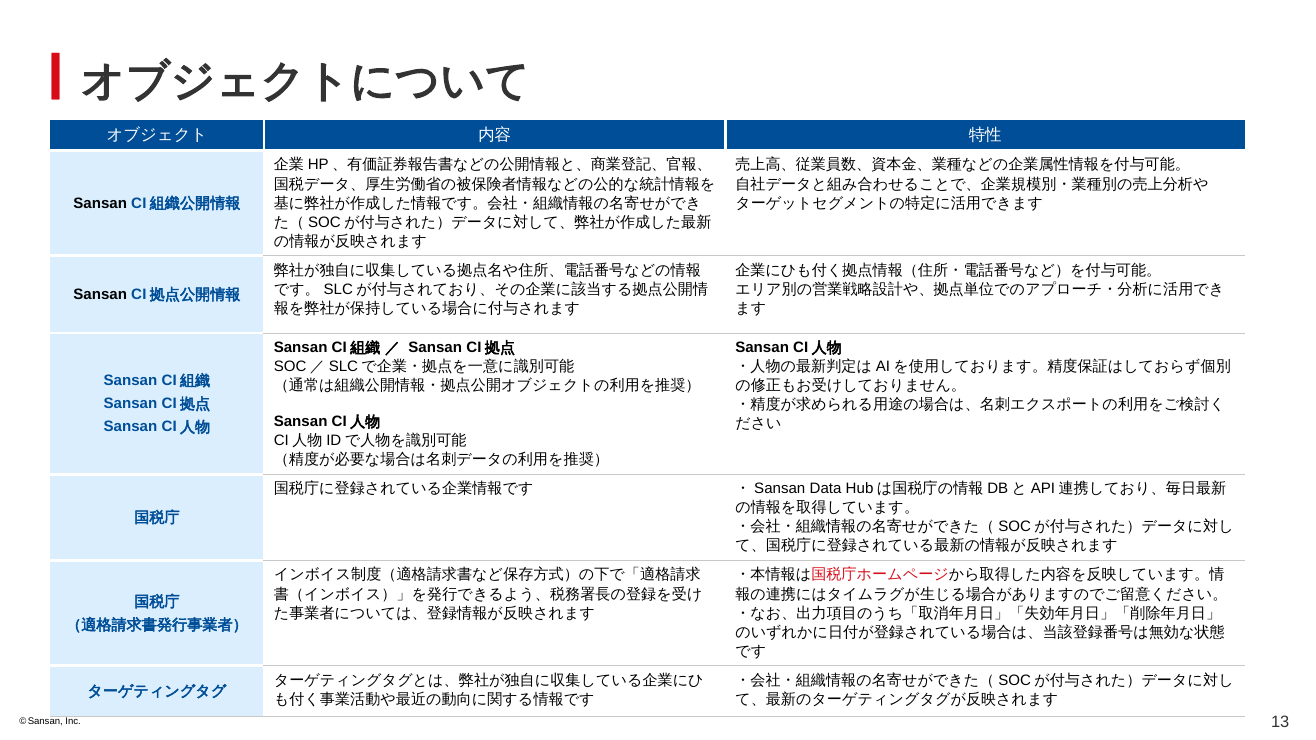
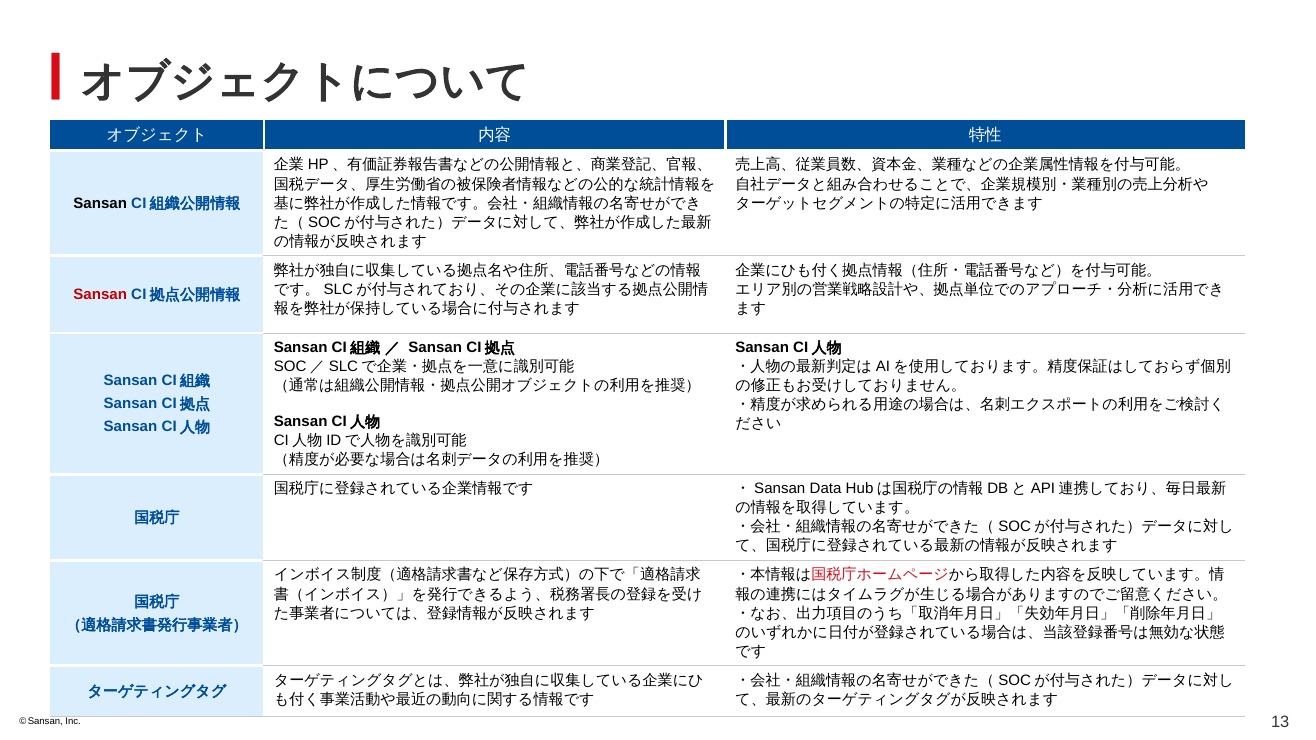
Sansan colour: black -> red (100, 295)
